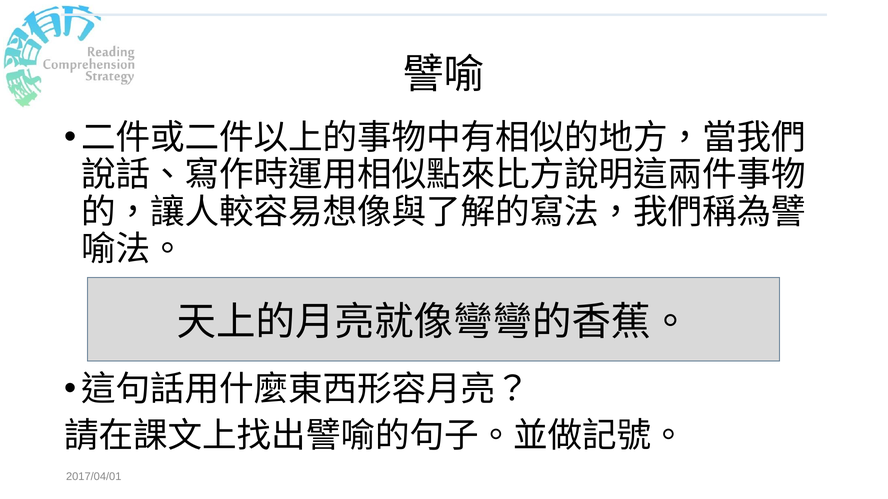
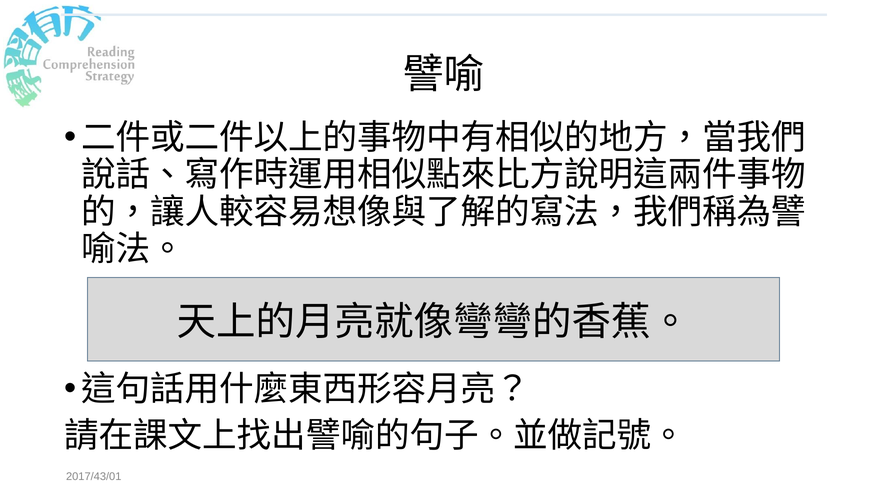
2017/04/01: 2017/04/01 -> 2017/43/01 (94, 477)
